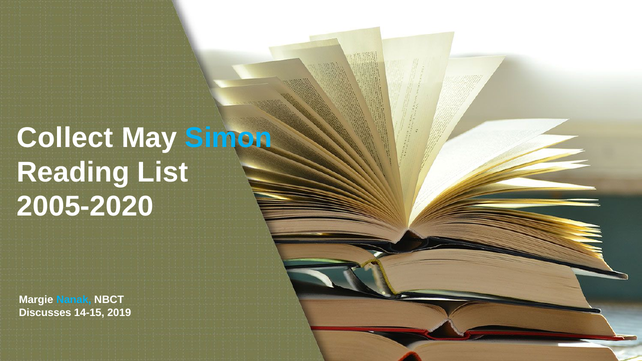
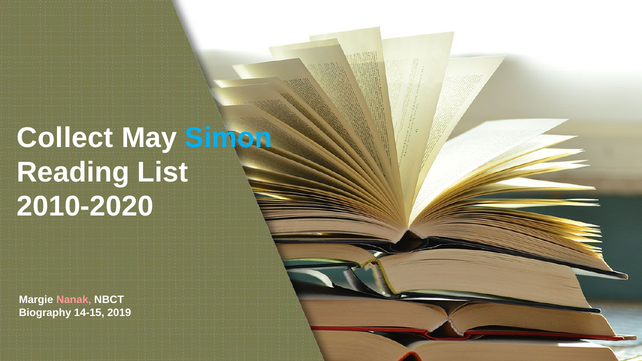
2005-2020: 2005-2020 -> 2010-2020 (85, 206)
Nanak colour: light blue -> pink (74, 300)
Discusses: Discusses -> Biography (45, 313)
